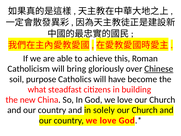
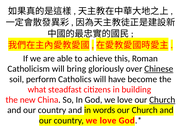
purpose: purpose -> perform (41, 79)
Church underline: none -> present (162, 100)
solely: solely -> words (104, 110)
